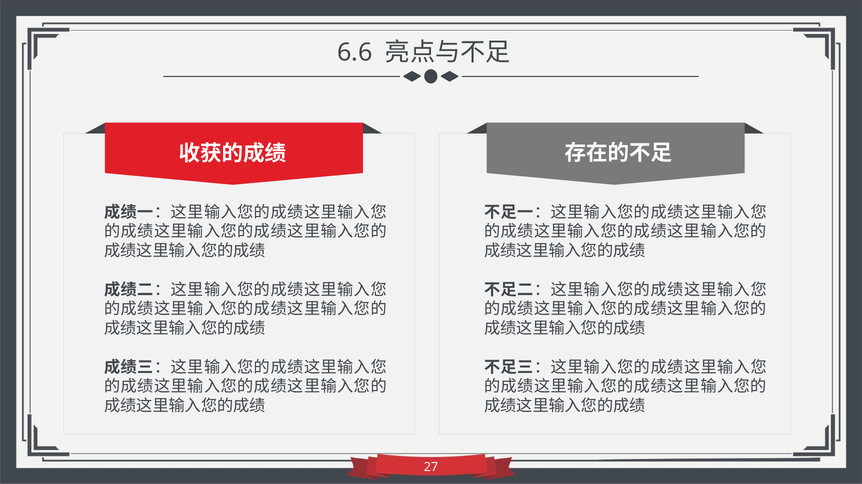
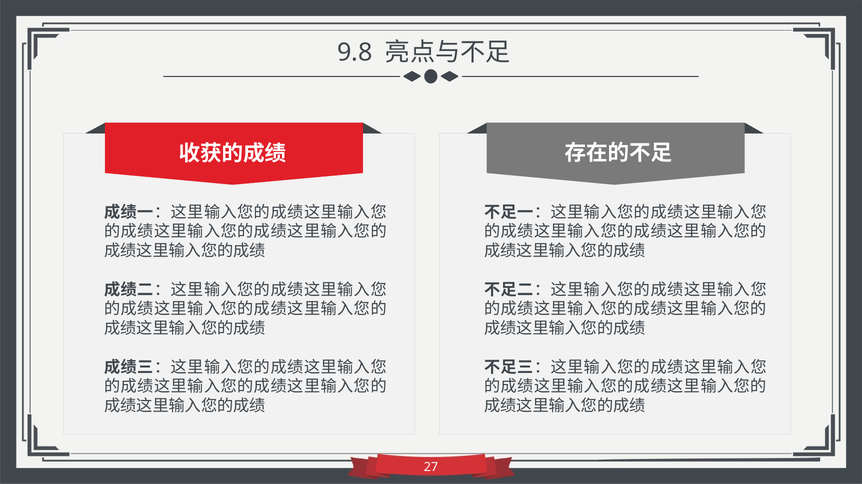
6.6: 6.6 -> 9.8 (355, 53)
